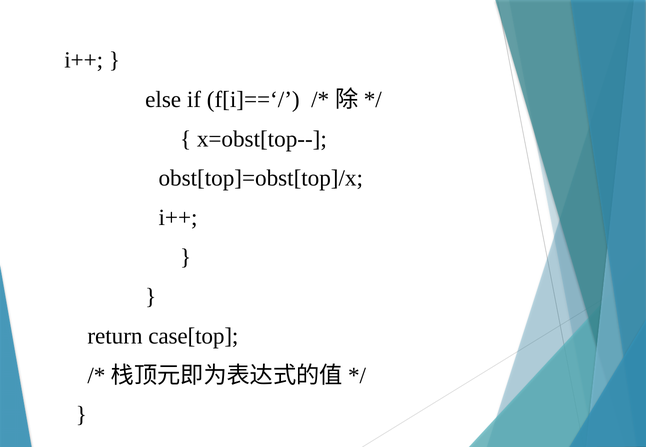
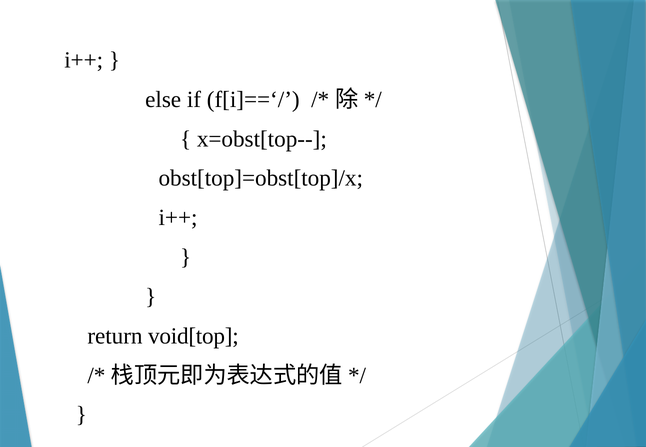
case[top: case[top -> void[top (193, 336)
